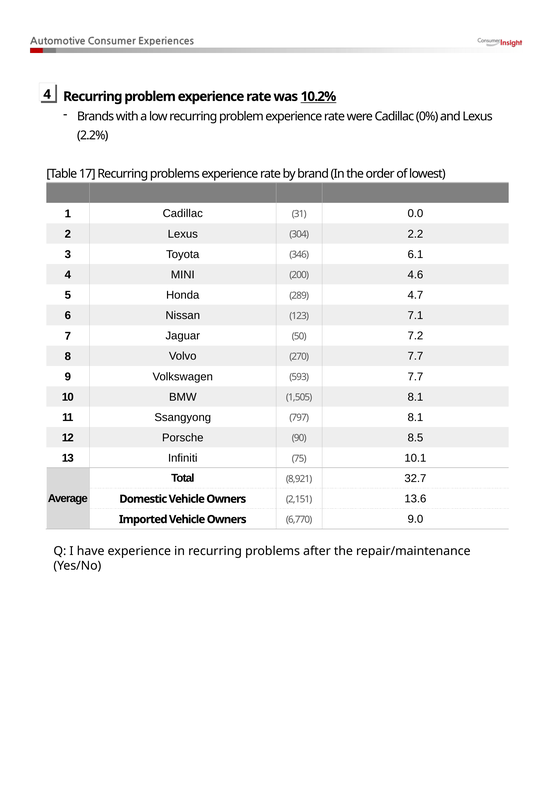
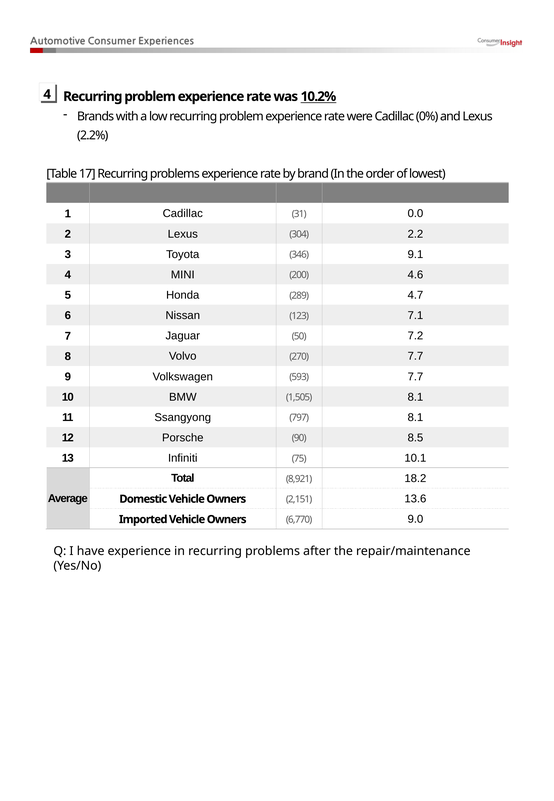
6.1: 6.1 -> 9.1 (415, 254)
32.7: 32.7 -> 18.2 (415, 478)
